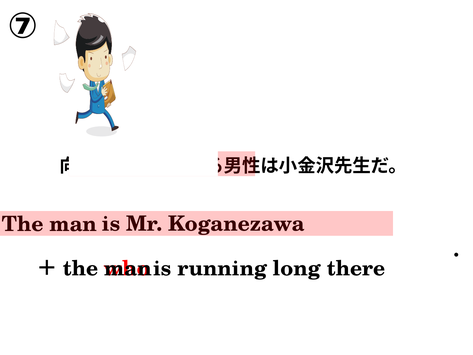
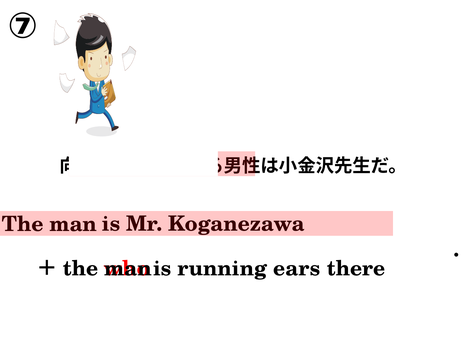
long: long -> ears (297, 268)
